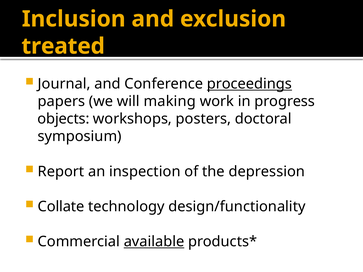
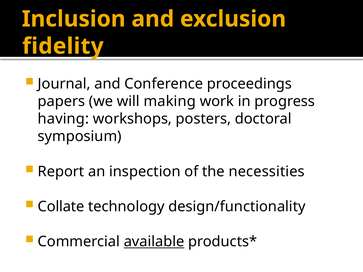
treated: treated -> fidelity (63, 46)
proceedings underline: present -> none (249, 84)
objects: objects -> having (63, 119)
depression: depression -> necessities (267, 172)
